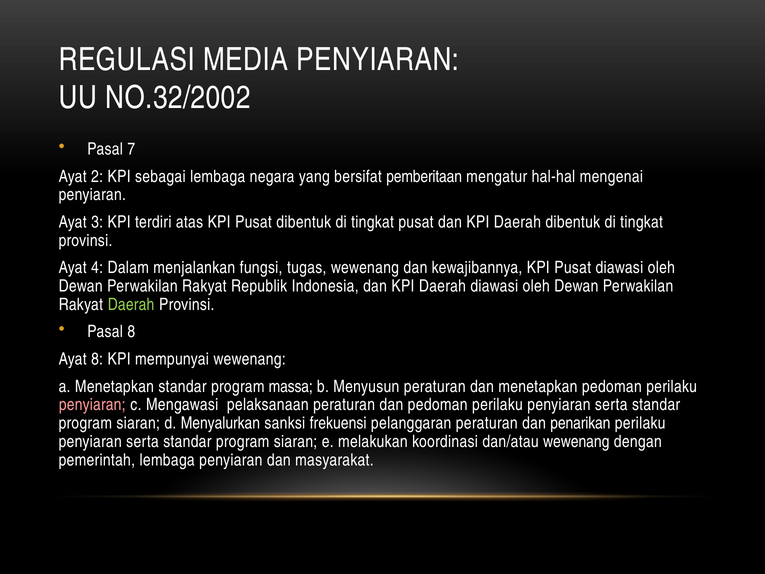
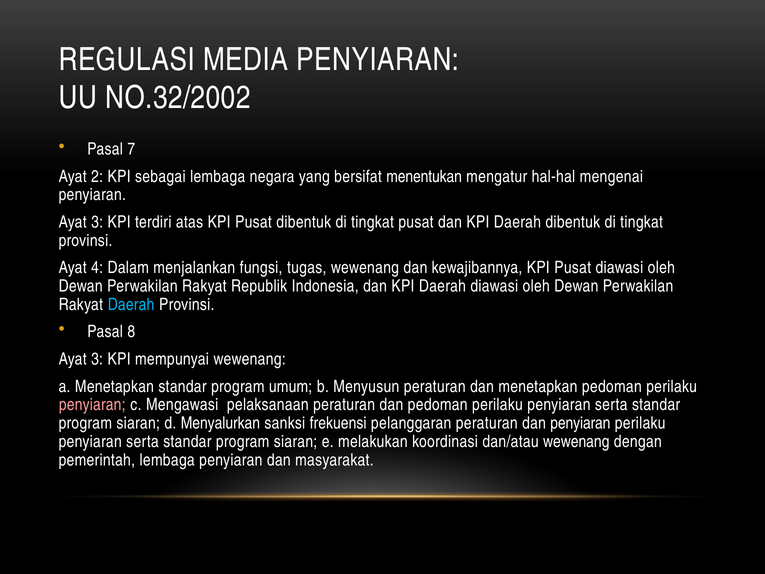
pemberitaan: pemberitaan -> menentukan (424, 176)
Daerah colour: light green -> light blue (131, 304)
8: 8 -> 3 (97, 359)
massa: massa -> umum (291, 386)
dan penarikan: penarikan -> penyiaran (580, 423)
